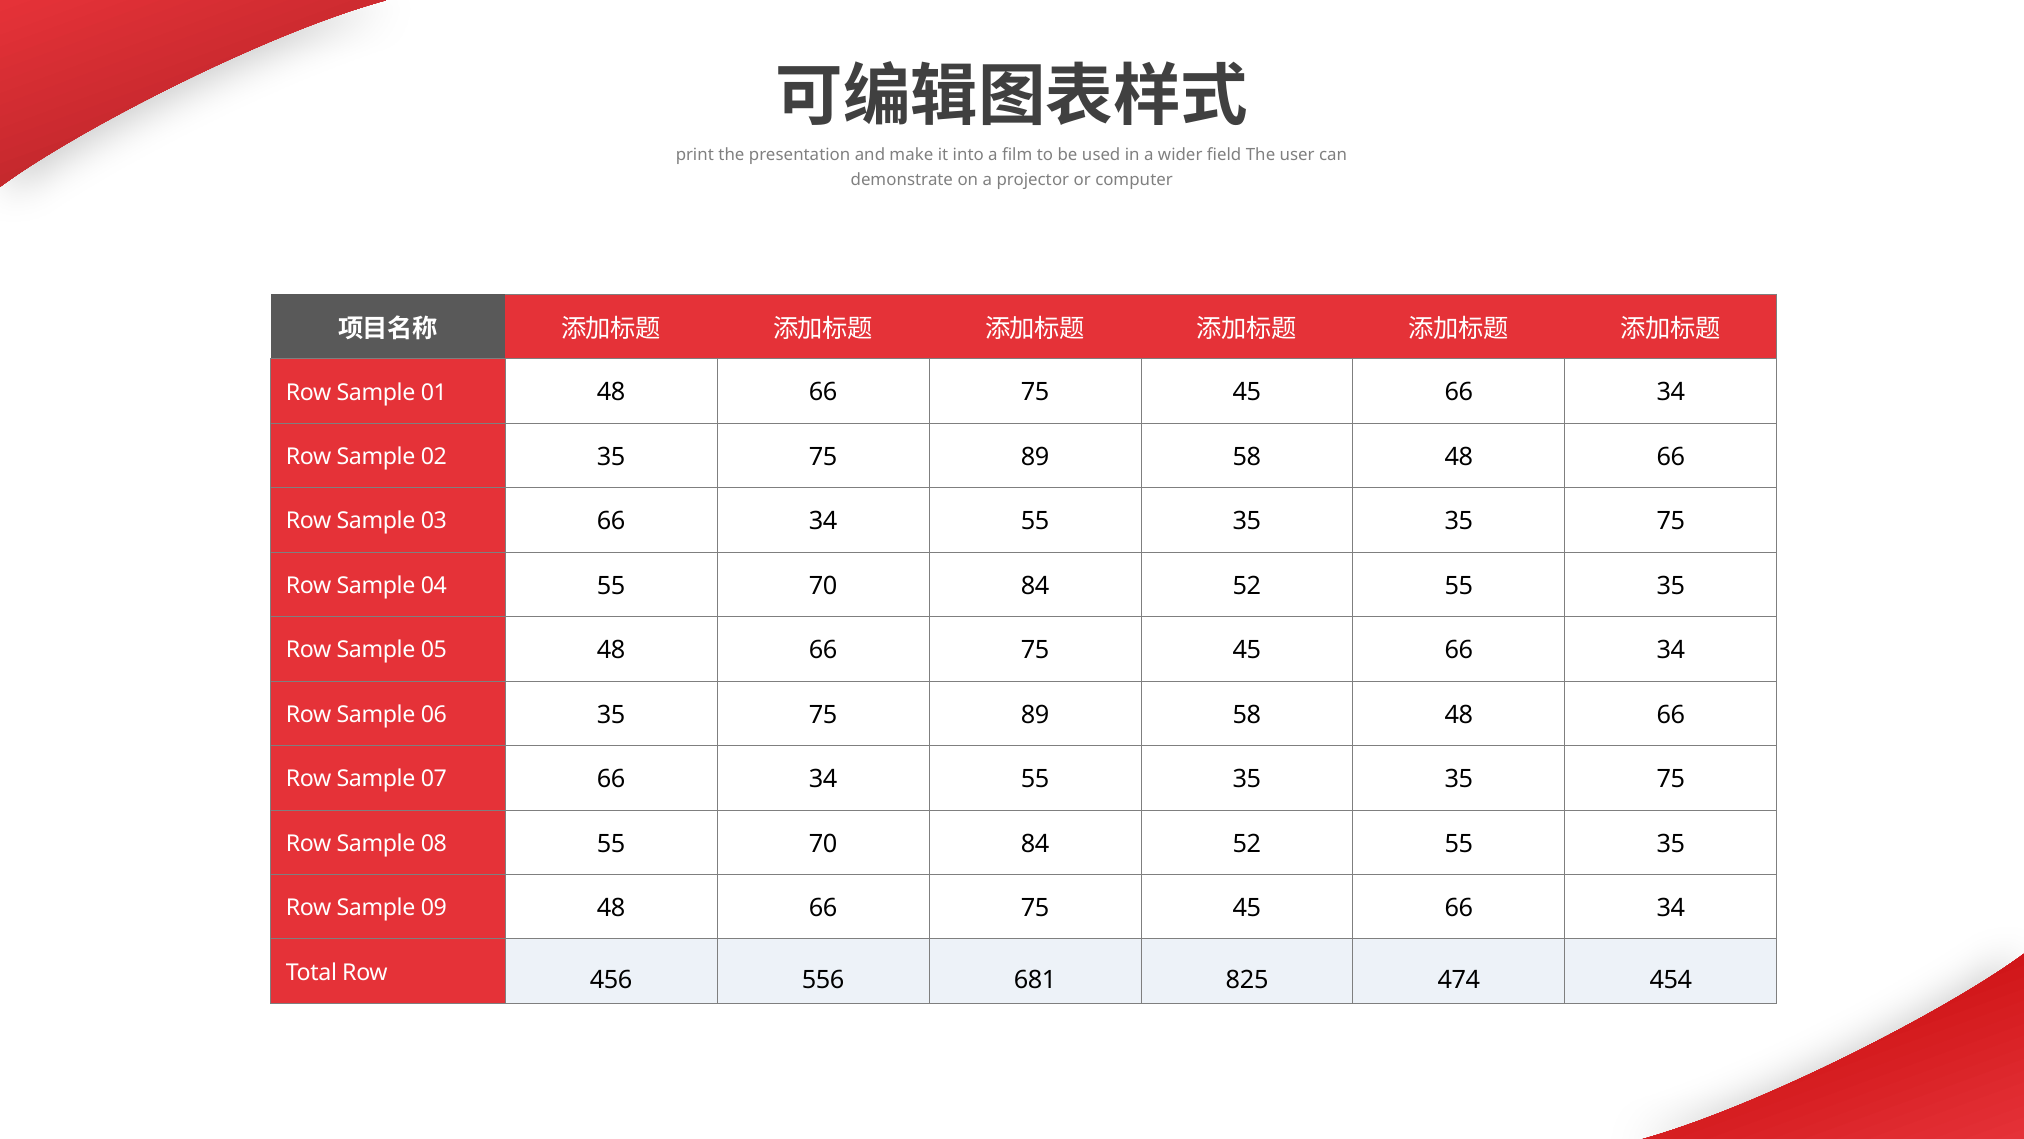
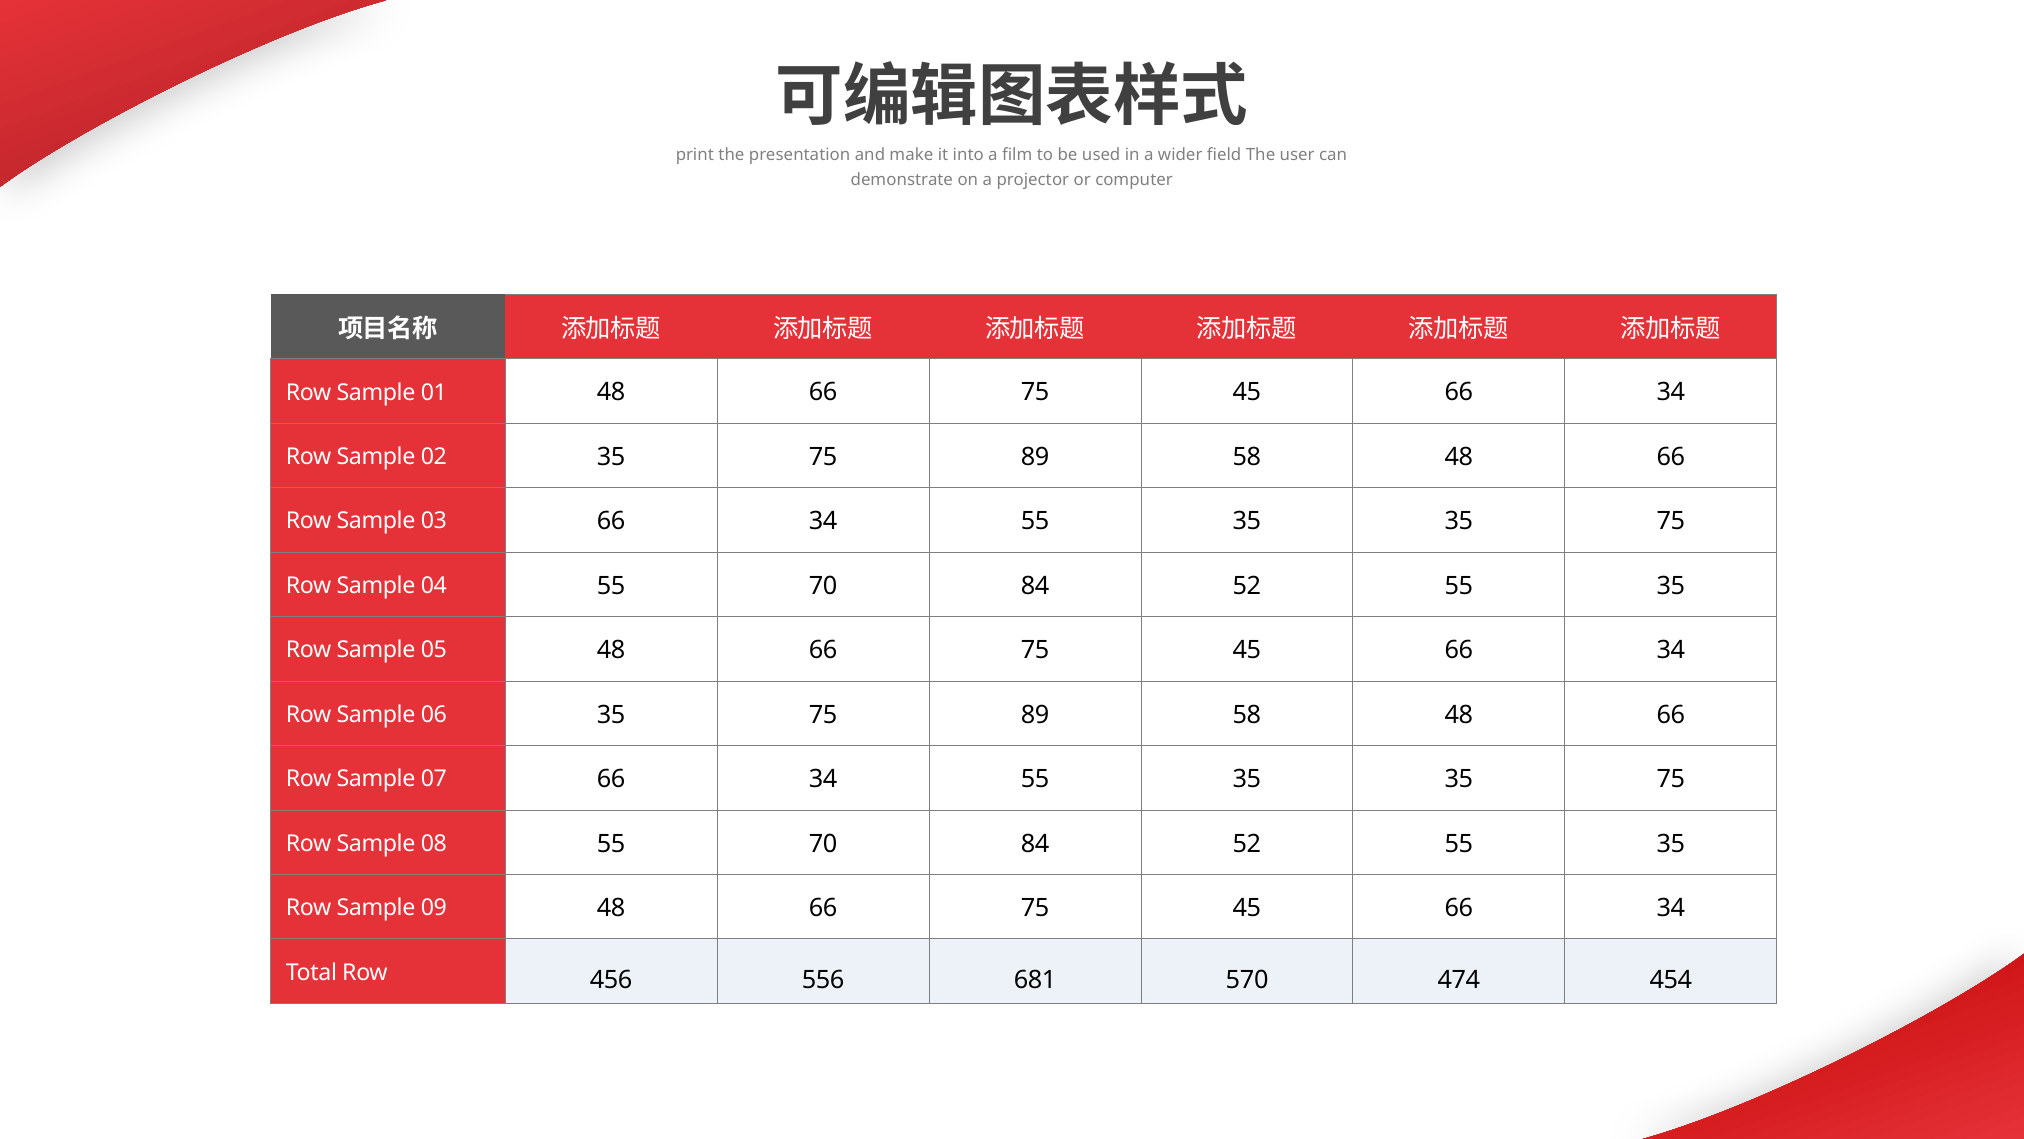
825: 825 -> 570 (1247, 980)
